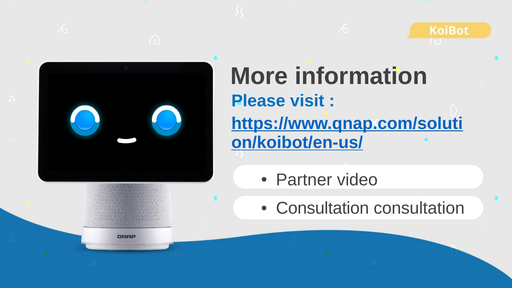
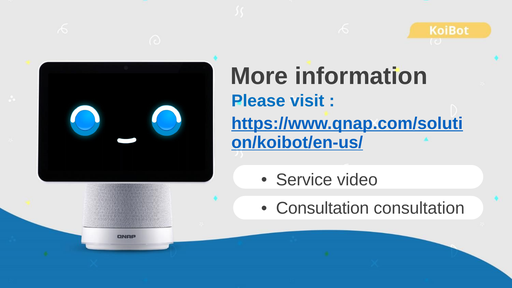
Partner: Partner -> Service (304, 180)
